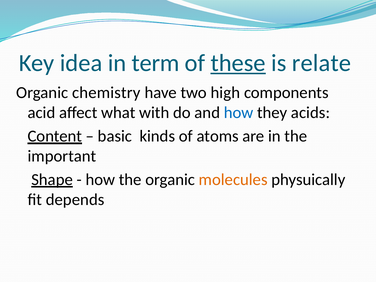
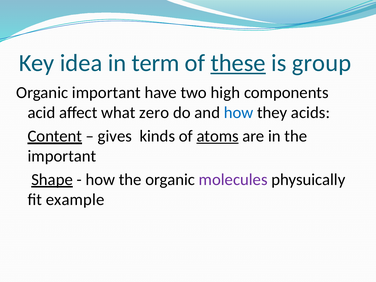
relate: relate -> group (322, 63)
Organic chemistry: chemistry -> important (106, 93)
with: with -> zero (154, 113)
basic: basic -> gives (115, 136)
atoms underline: none -> present (218, 136)
molecules colour: orange -> purple (233, 180)
depends: depends -> example (75, 200)
